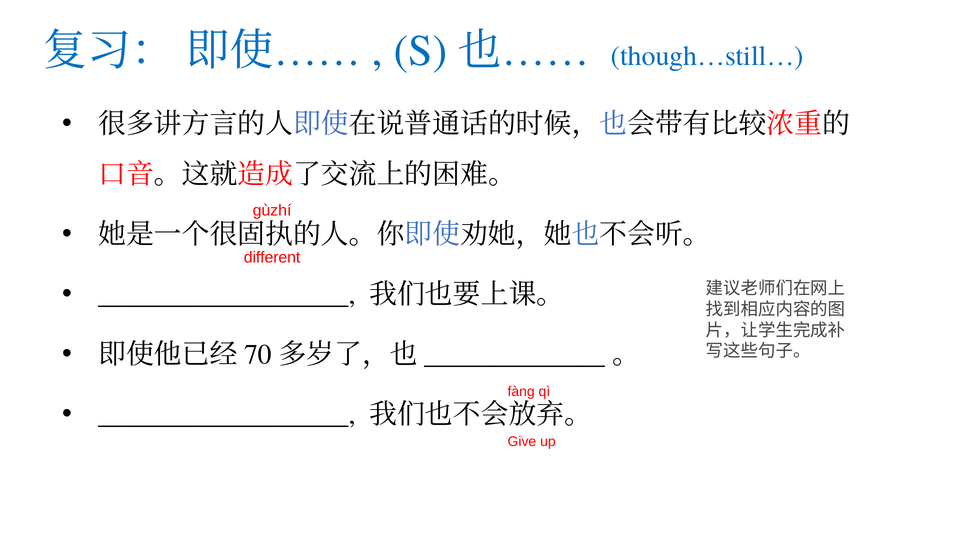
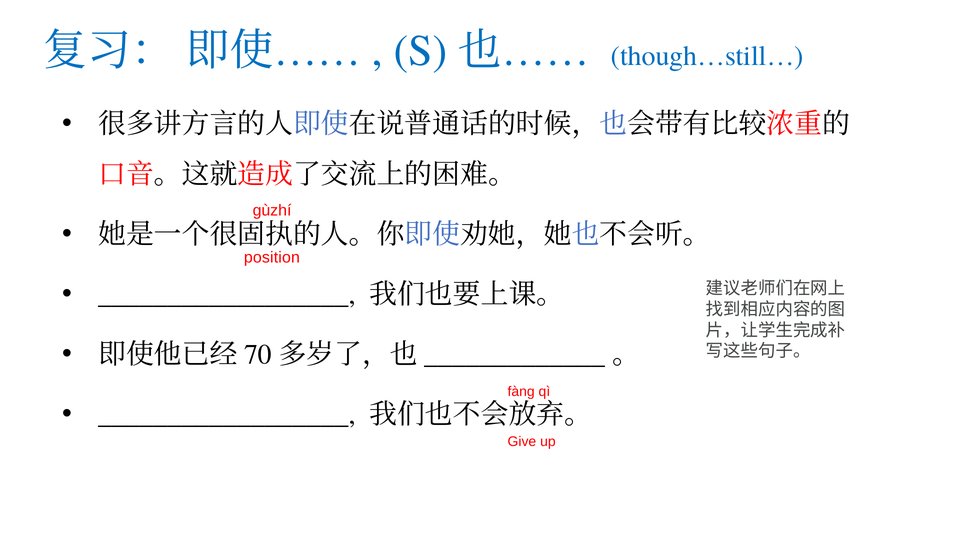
different: different -> position (272, 257)
